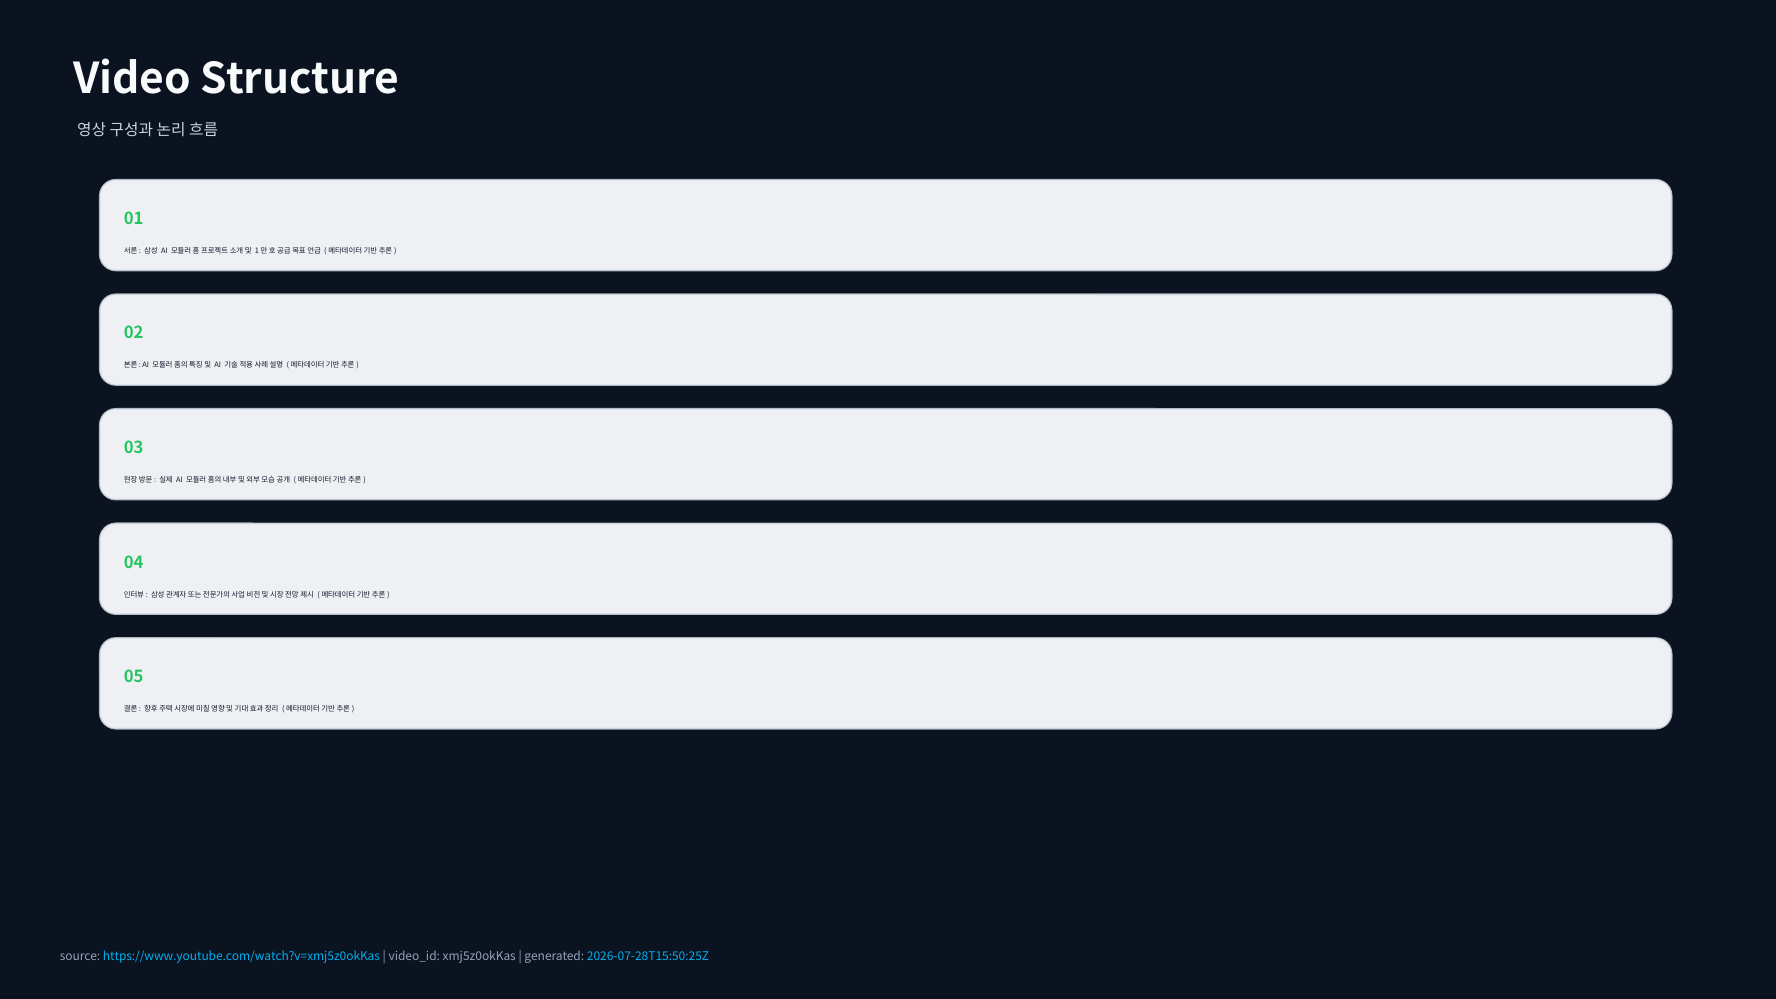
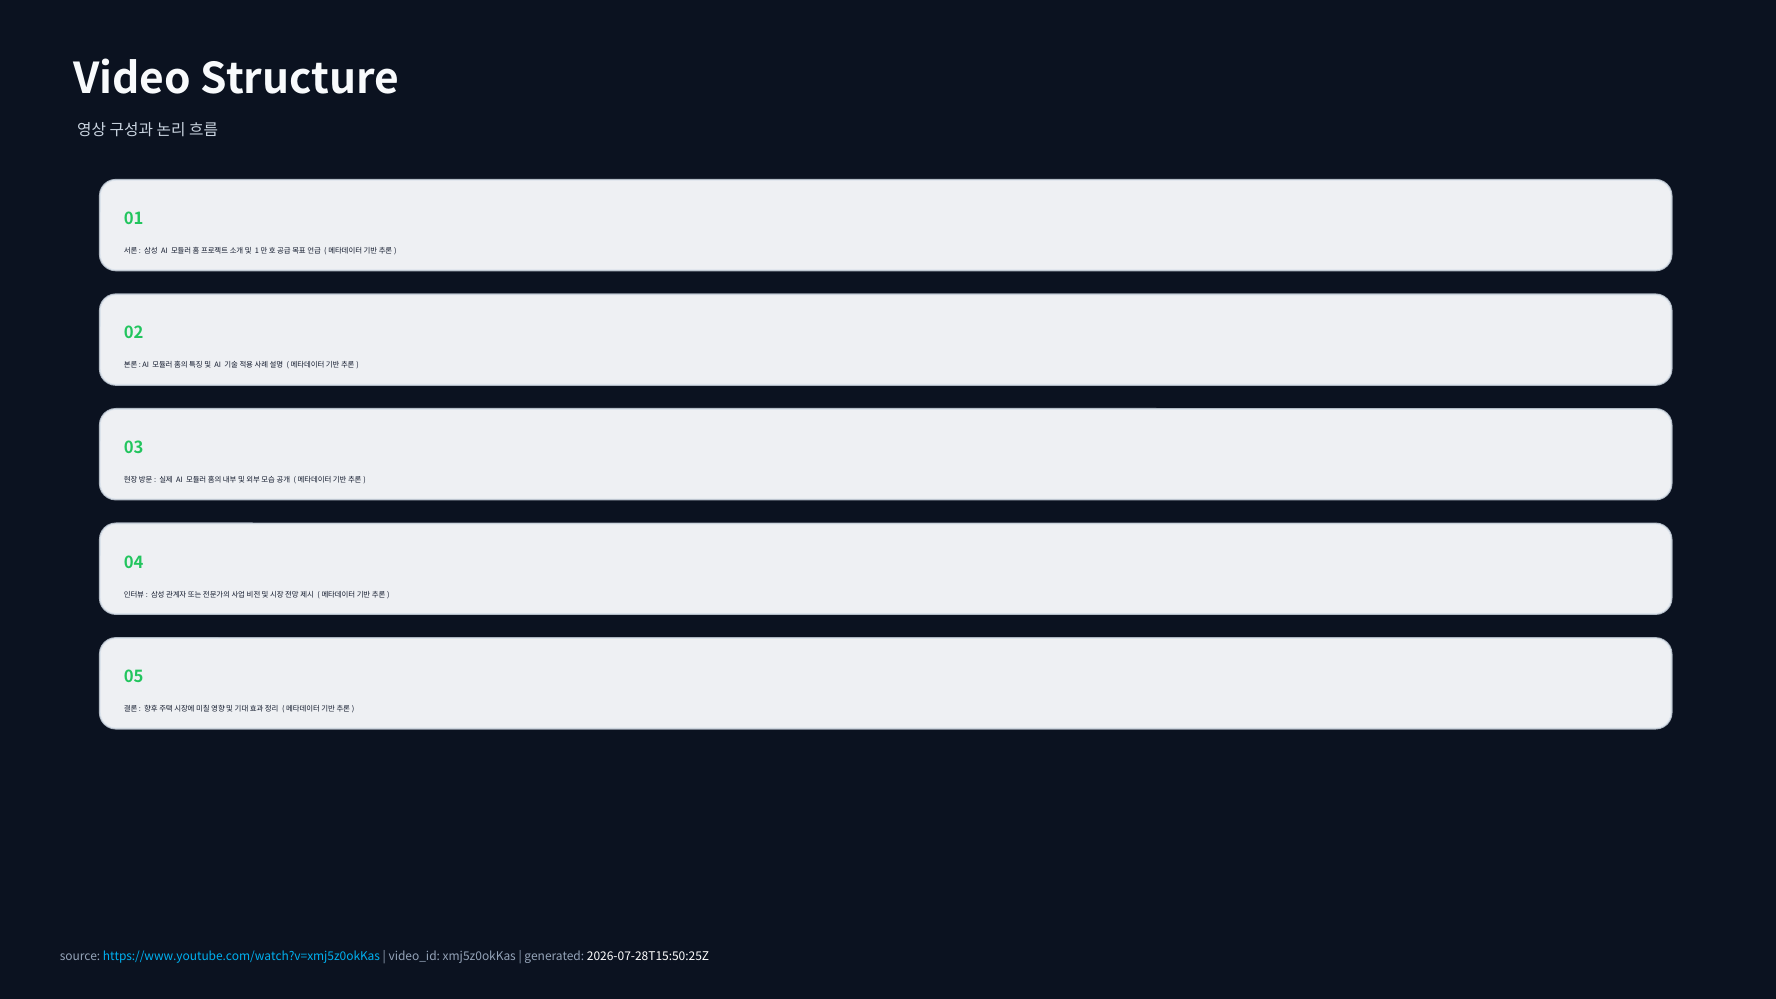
2026-07-28T15:50:25Z colour: light blue -> white (648, 957)
